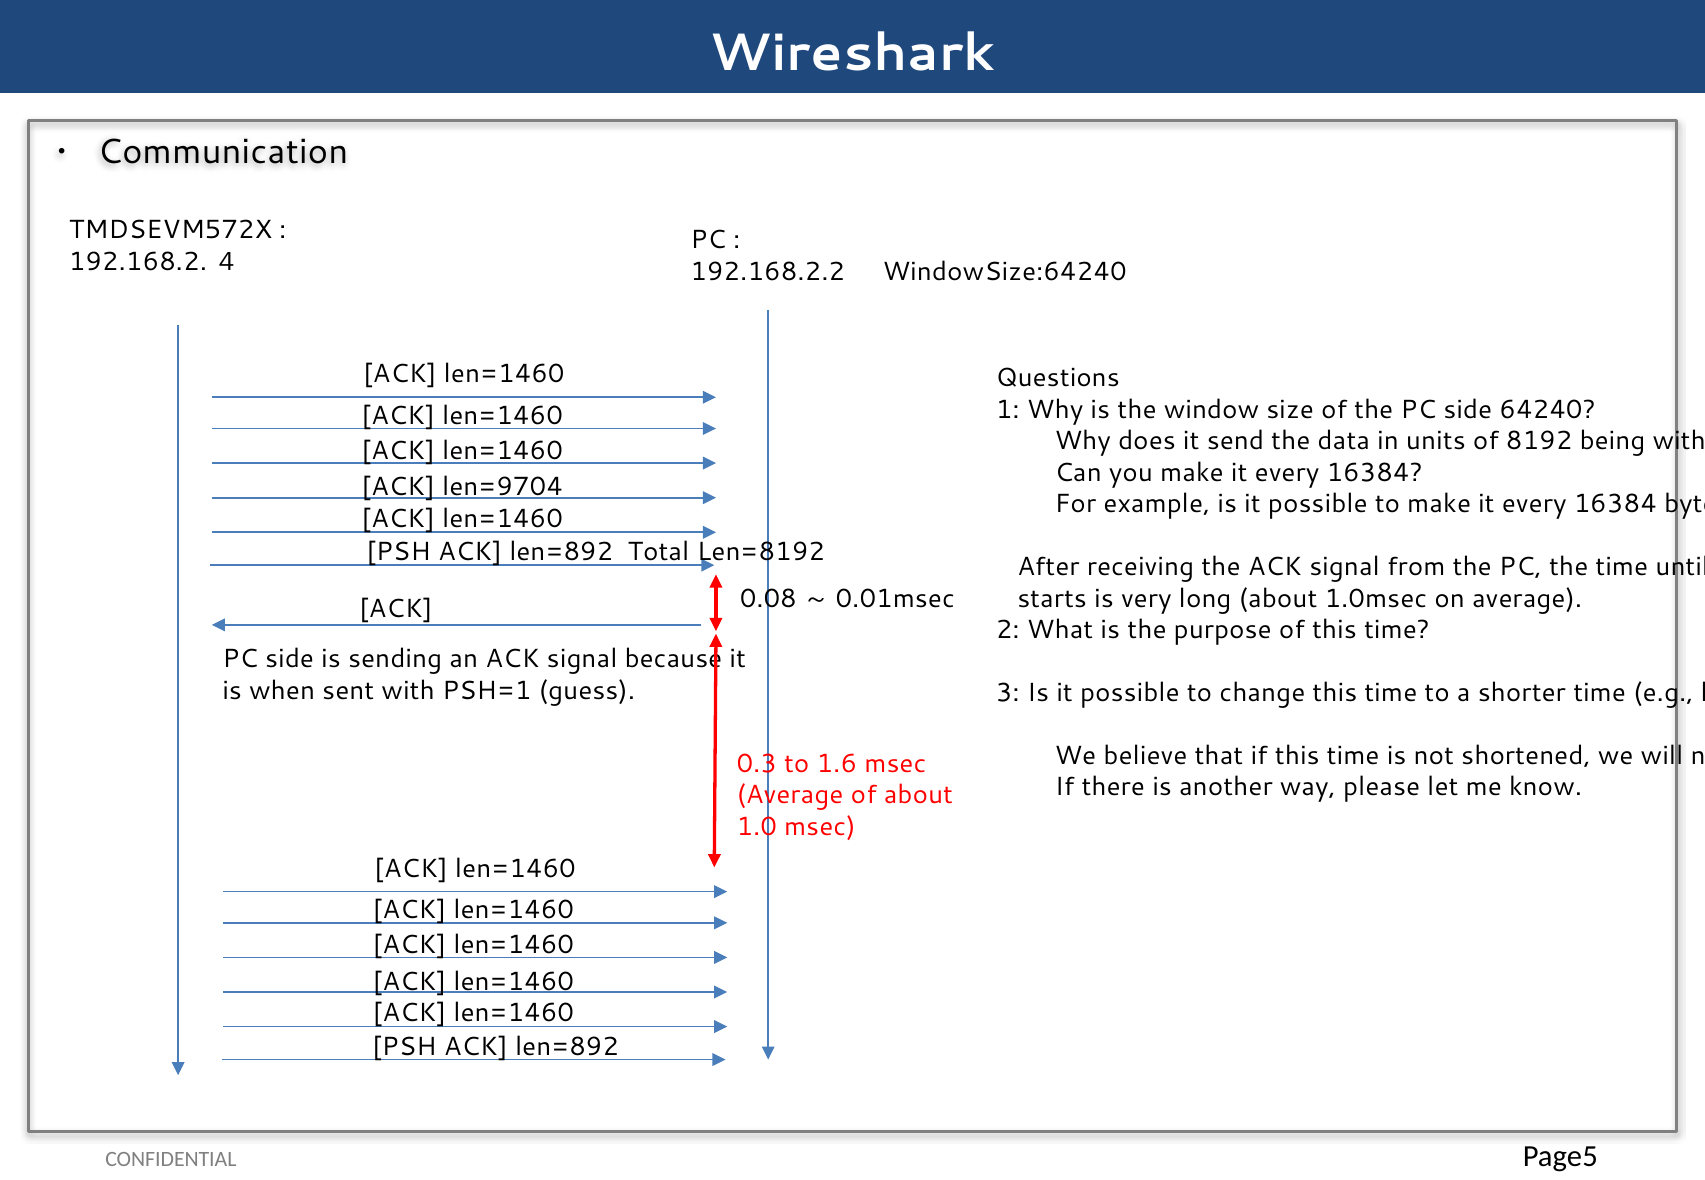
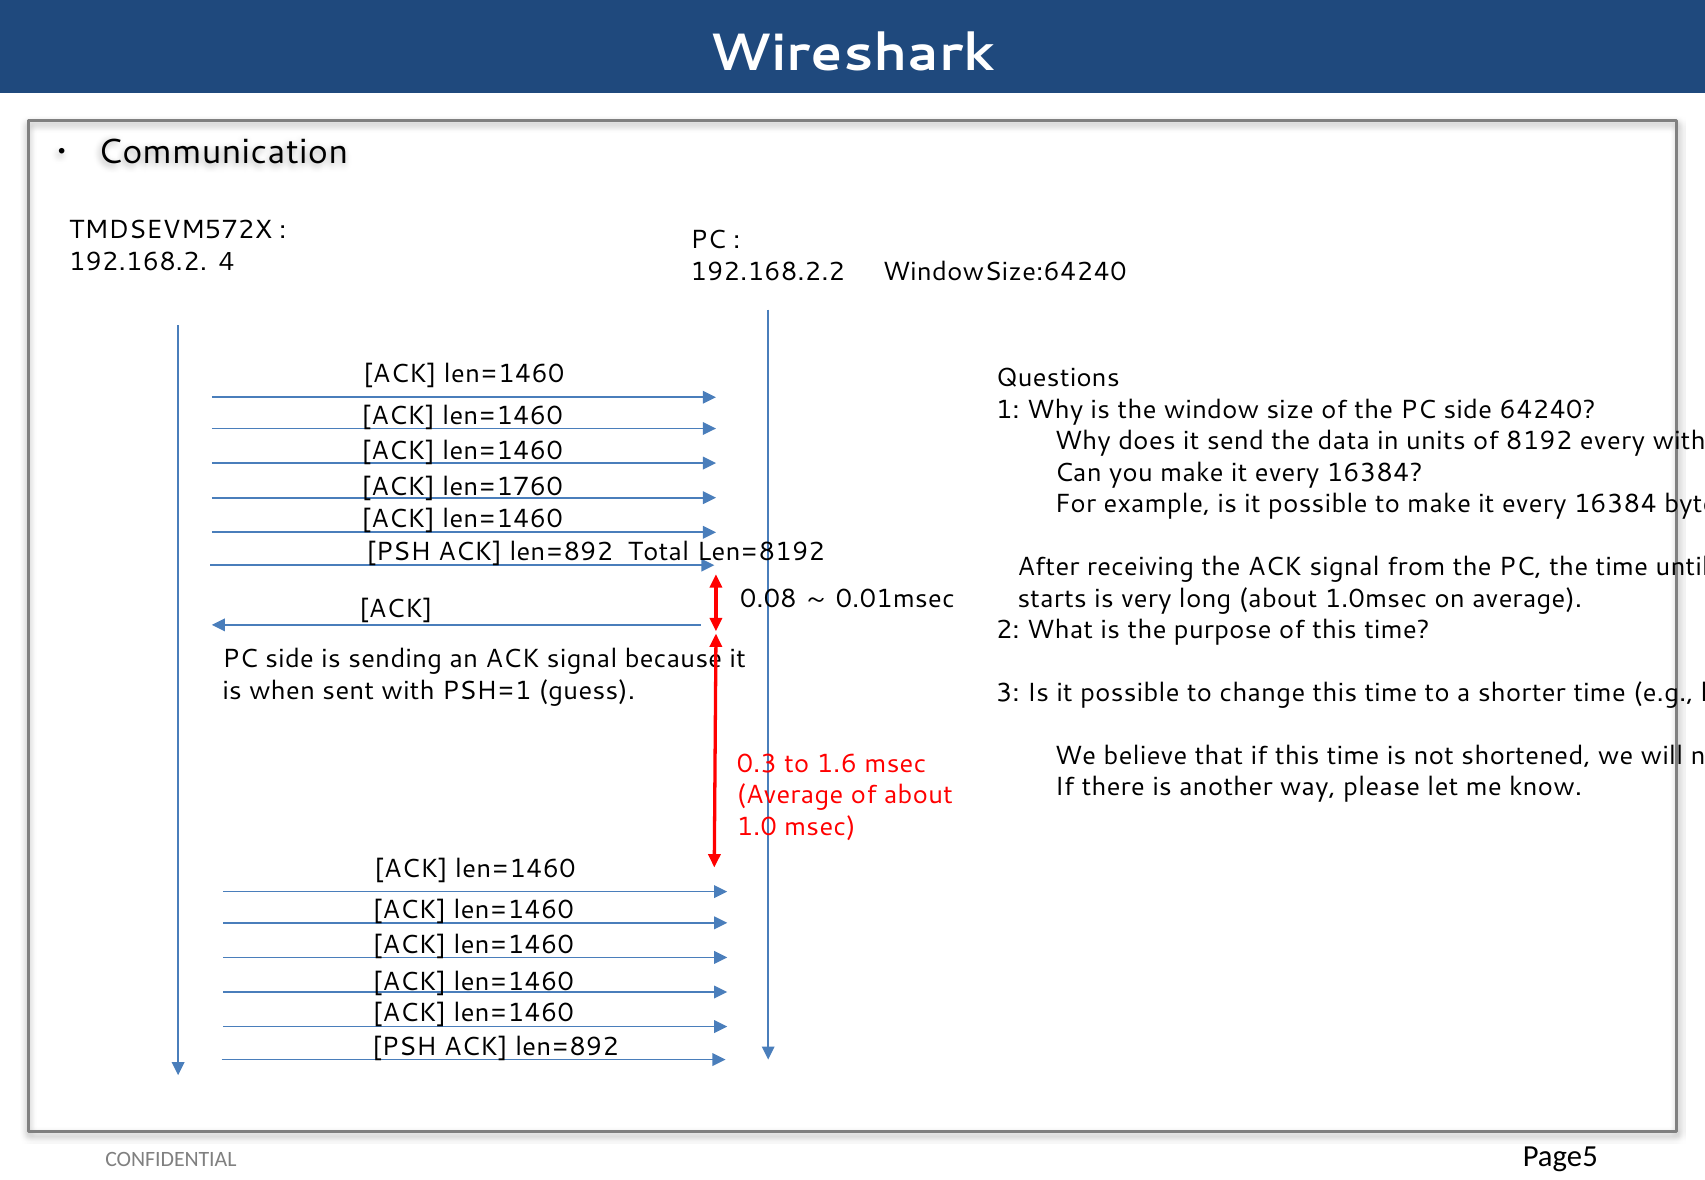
8192 being: being -> every (1612, 441)
len=9704: len=9704 -> len=1760 (502, 487)
